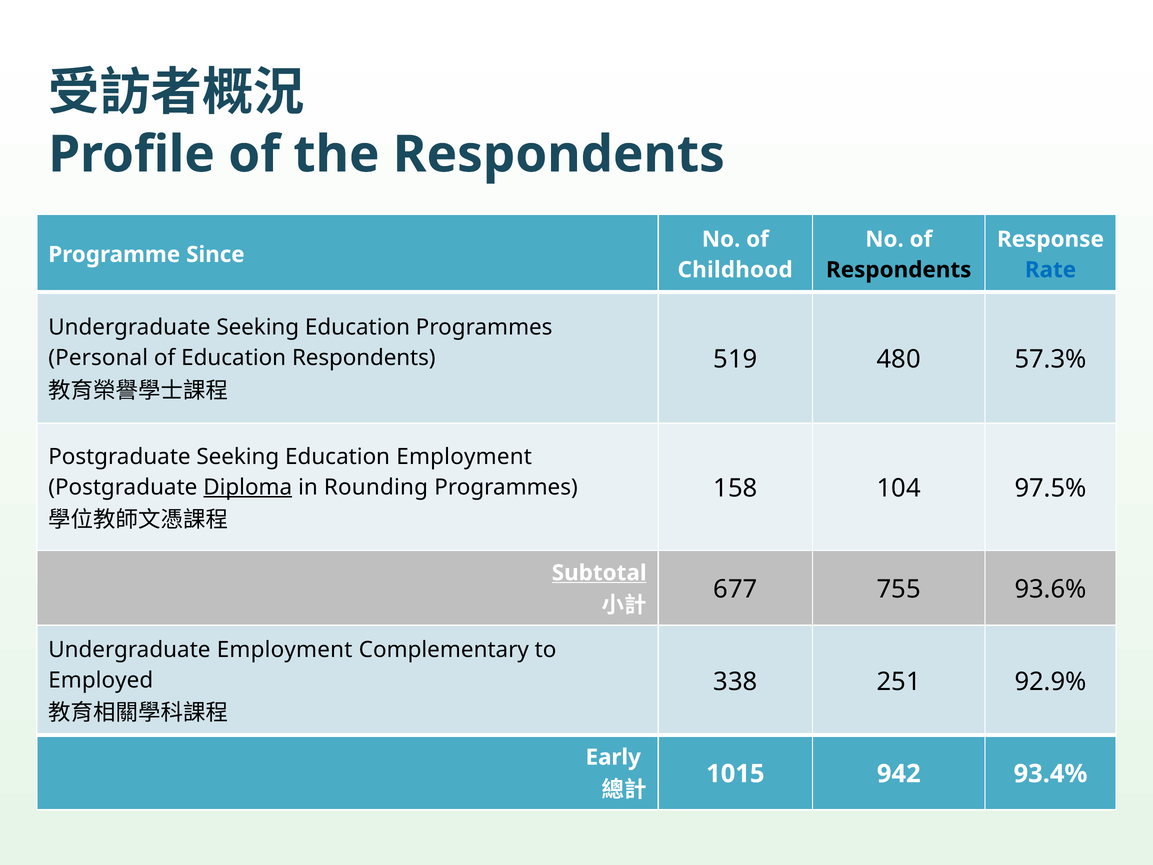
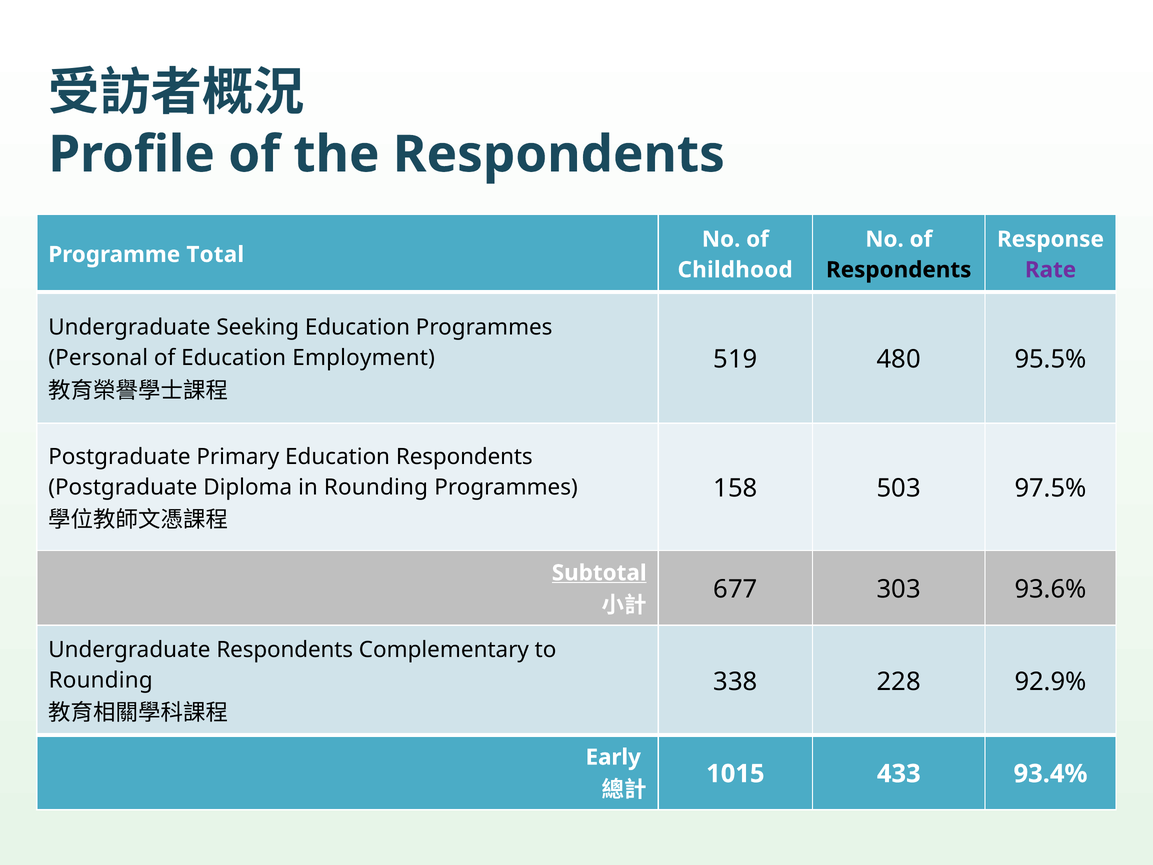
Since: Since -> Total (215, 255)
Rate colour: blue -> purple (1051, 270)
Education Respondents: Respondents -> Employment (364, 358)
57.3%: 57.3% -> 95.5% (1051, 359)
Postgraduate Seeking: Seeking -> Primary (238, 457)
Education Employment: Employment -> Respondents (464, 457)
Diploma underline: present -> none (248, 487)
104: 104 -> 503 (899, 488)
755: 755 -> 303 (899, 589)
Undergraduate Employment: Employment -> Respondents (285, 650)
Employed: Employed -> Rounding (101, 680)
251: 251 -> 228 (899, 681)
942: 942 -> 433 (899, 774)
